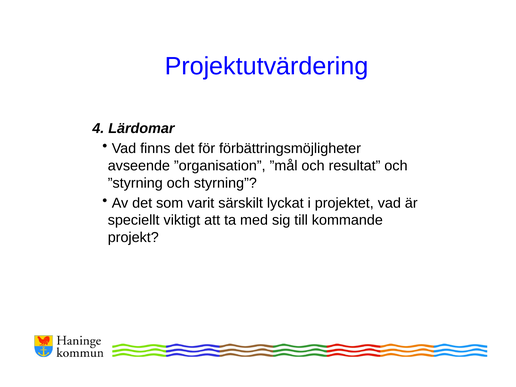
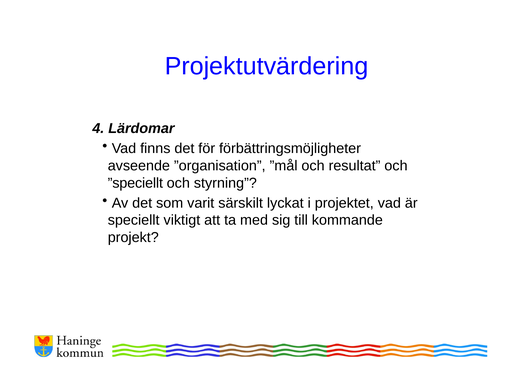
”styrning: ”styrning -> ”speciellt (135, 183)
